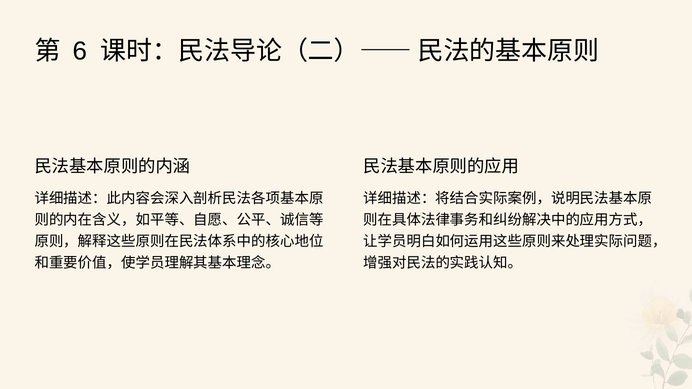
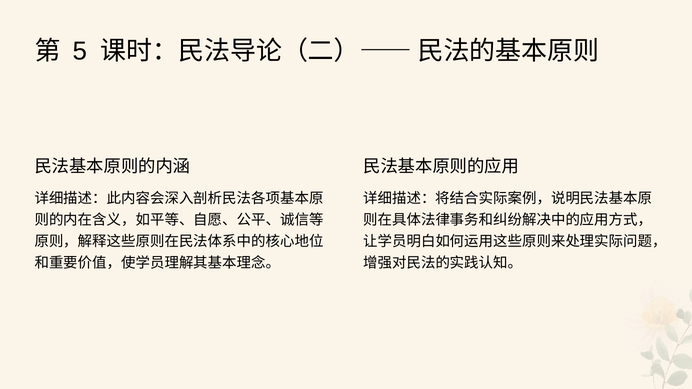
6: 6 -> 5 (80, 51)
